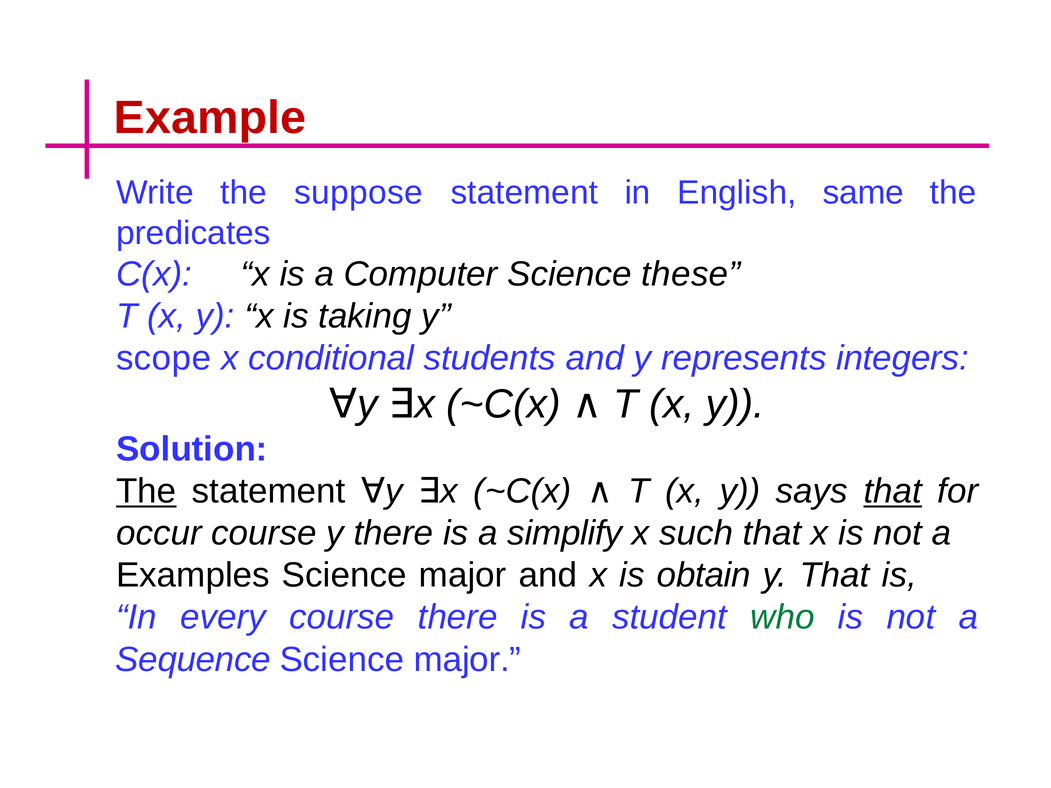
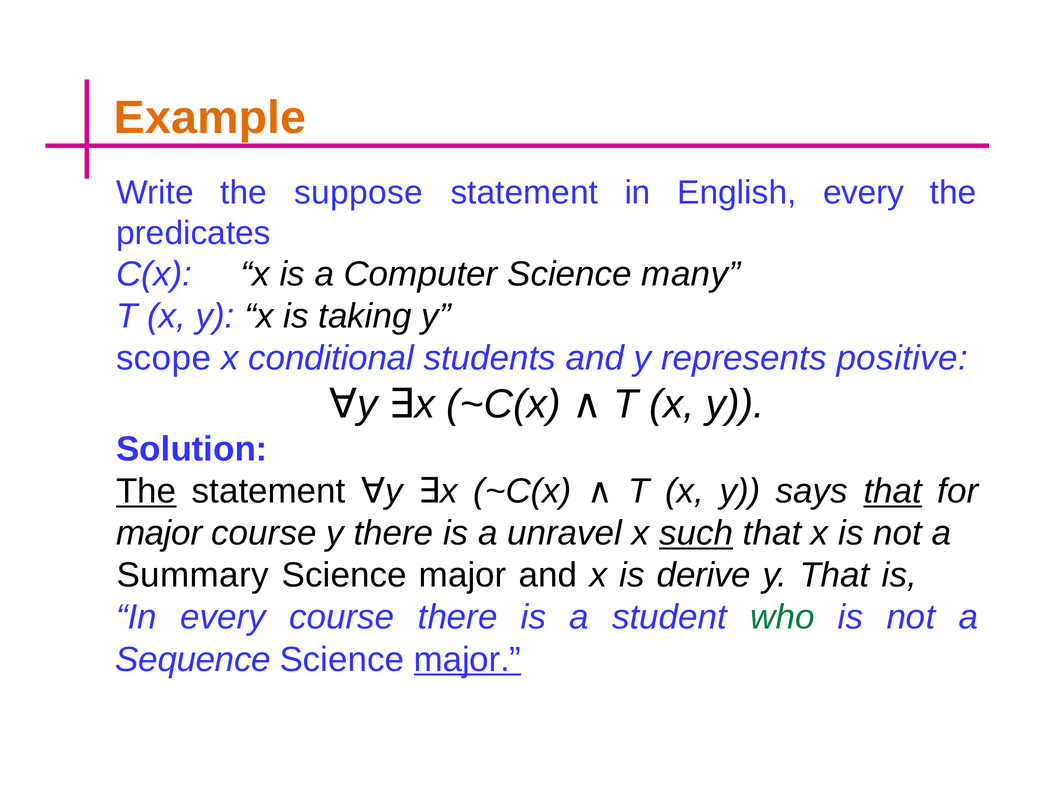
Example colour: red -> orange (210, 118)
English same: same -> every (863, 193)
these: these -> many (691, 274)
integers: integers -> positive (902, 358)
occur: occur -> major (159, 534)
simplify: simplify -> unravel (565, 534)
such underline: none -> present (696, 534)
Examples: Examples -> Summary (193, 576)
obtain: obtain -> derive (704, 576)
major underline: none -> present (468, 660)
